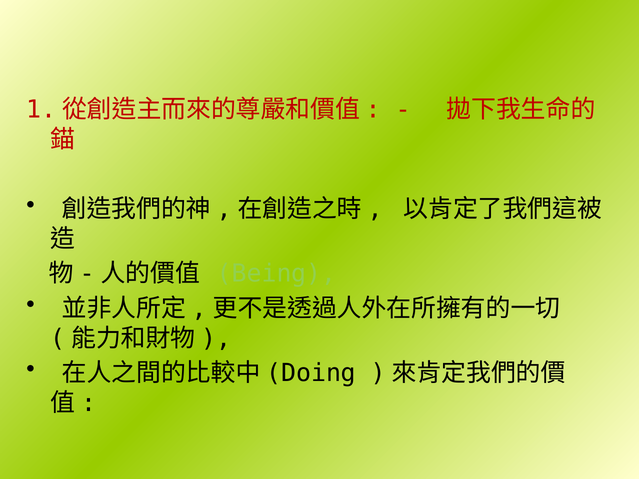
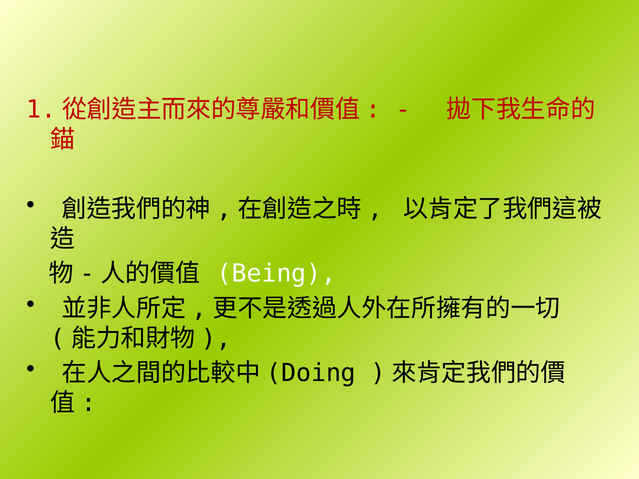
Being colour: light green -> white (277, 274)
